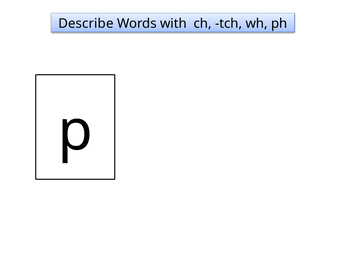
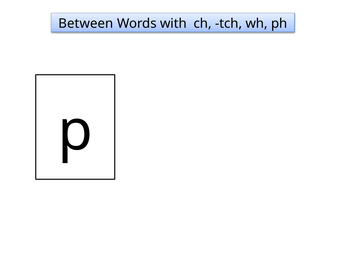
Describe: Describe -> Between (86, 23)
